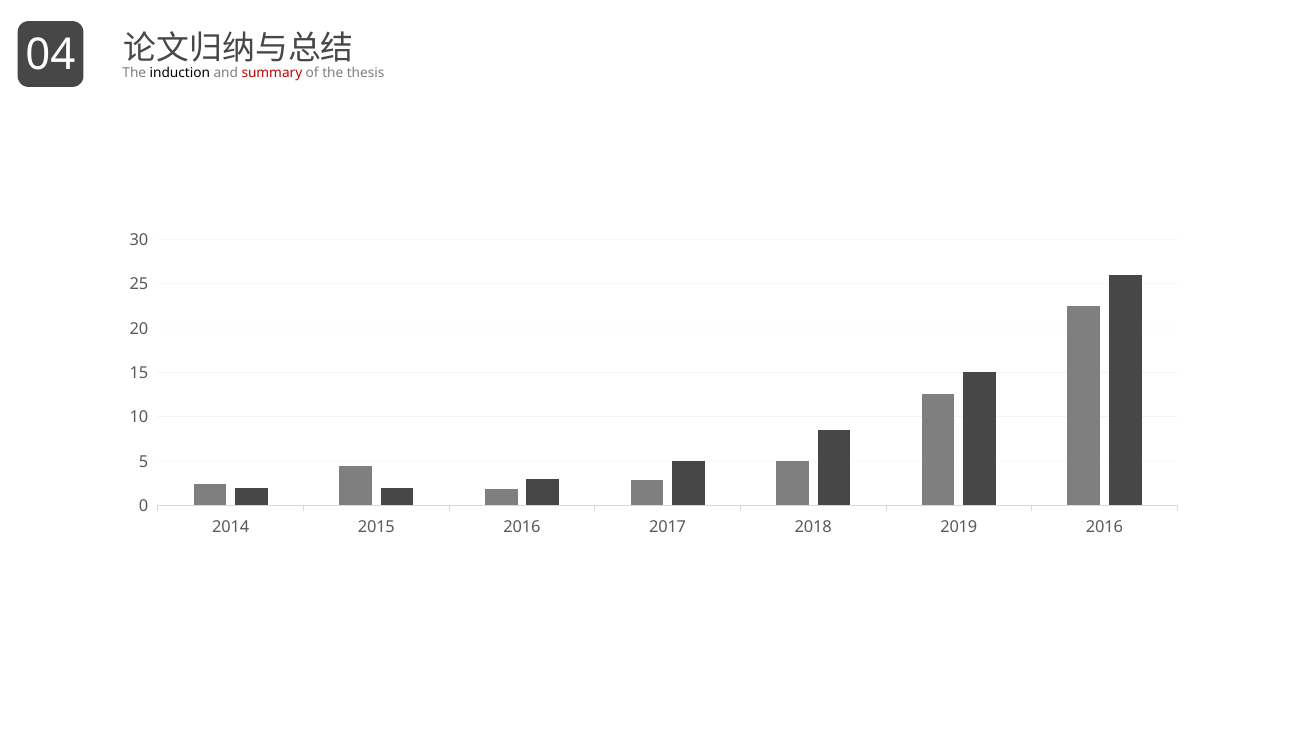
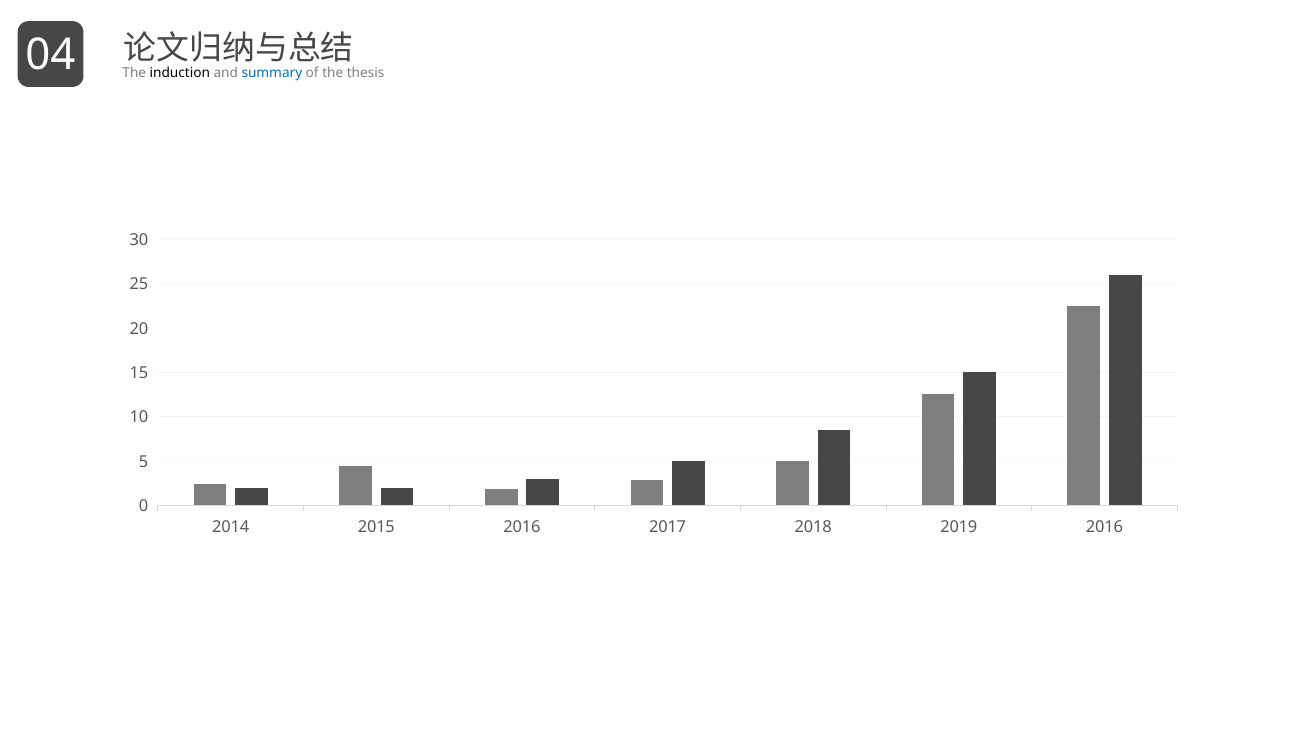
summary colour: red -> blue (272, 73)
